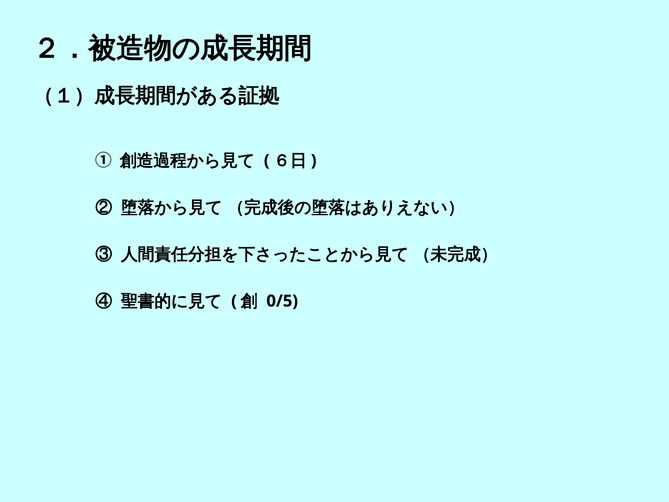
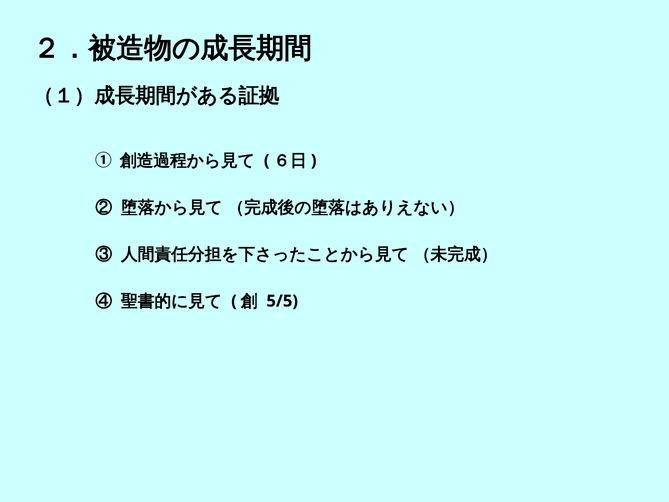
0/5: 0/5 -> 5/5 (282, 301)
